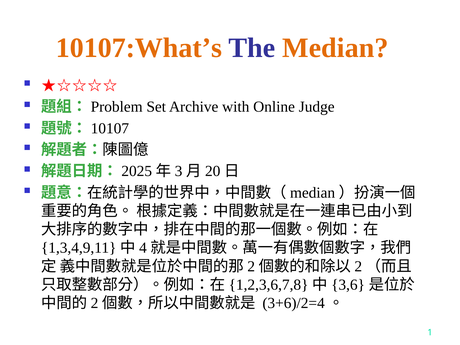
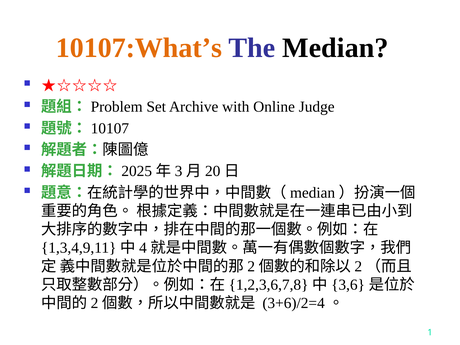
Median colour: orange -> black (335, 48)
